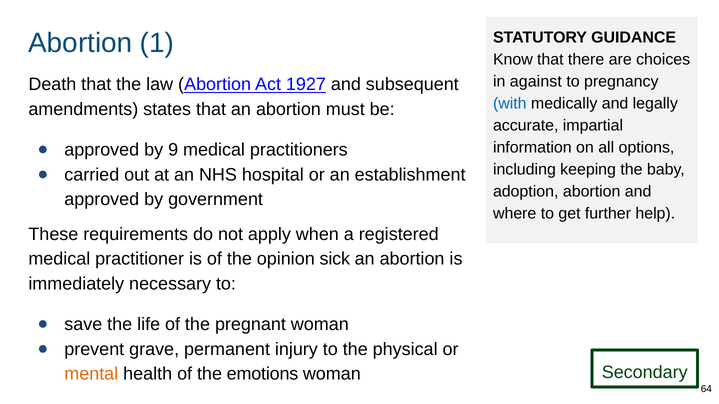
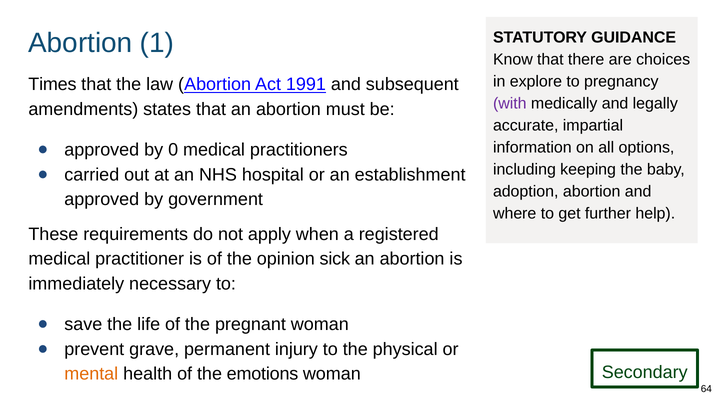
against: against -> explore (536, 82)
Death: Death -> Times (52, 85)
1927: 1927 -> 1991 (306, 85)
with colour: blue -> purple (510, 104)
9: 9 -> 0 (173, 150)
